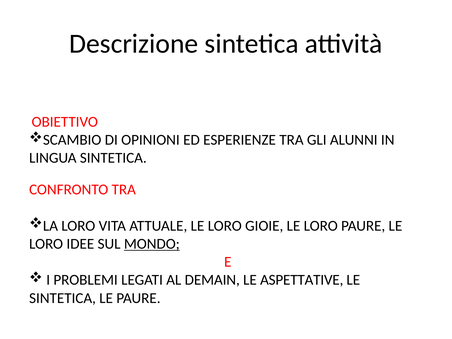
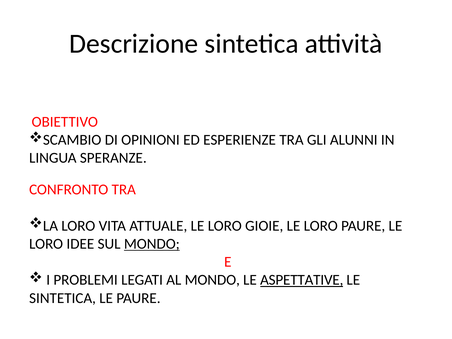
LINGUA SINTETICA: SINTETICA -> SPERANZE (113, 158)
AL DEMAIN: DEMAIN -> MONDO (212, 280)
ASPETTATIVE underline: none -> present (302, 280)
